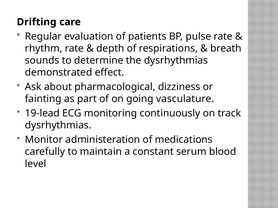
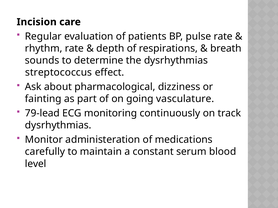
Drifting: Drifting -> Incision (37, 22)
demonstrated: demonstrated -> streptococcus (59, 73)
19-lead: 19-lead -> 79-lead (42, 113)
